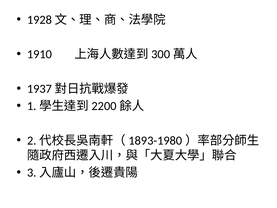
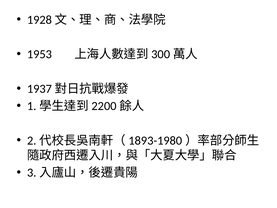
1910: 1910 -> 1953 (39, 54)
